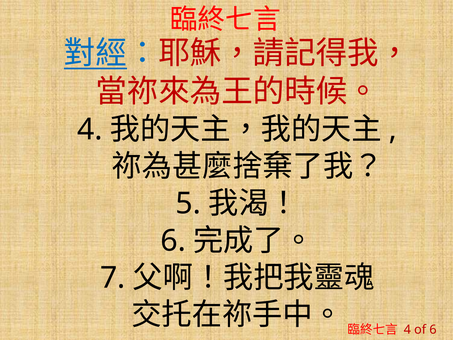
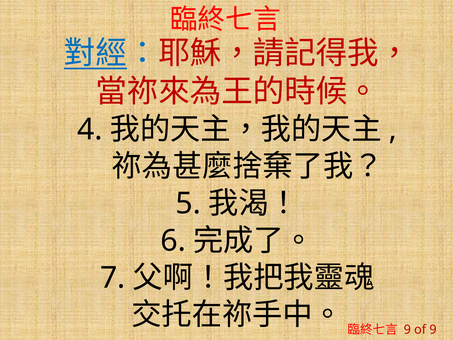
4: 4 -> 9 (407, 329)
of 6: 6 -> 9 (433, 329)
